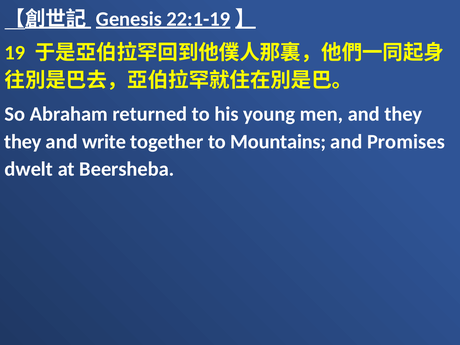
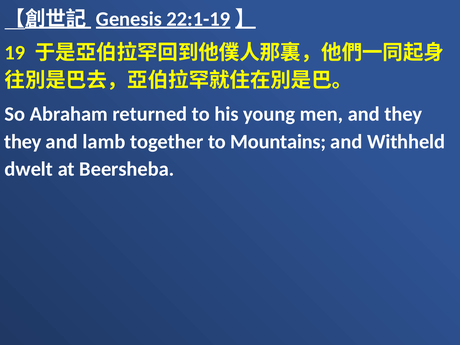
write: write -> lamb (104, 142)
Promises: Promises -> Withheld (406, 142)
